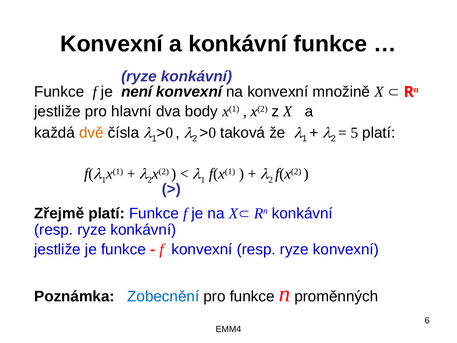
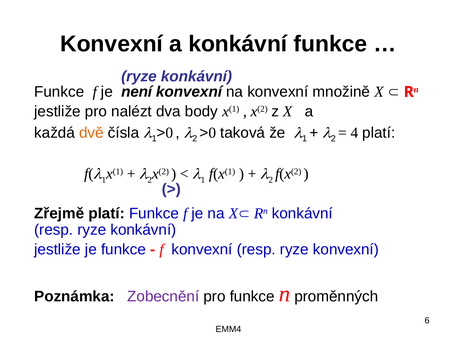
hlavní: hlavní -> nalézt (132, 111)
5: 5 -> 4 (354, 133)
Zobecnění colour: blue -> purple (163, 296)
